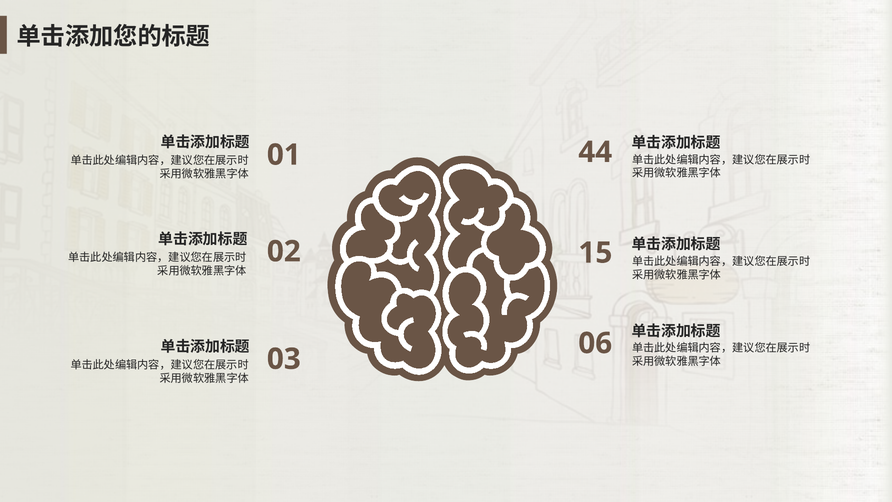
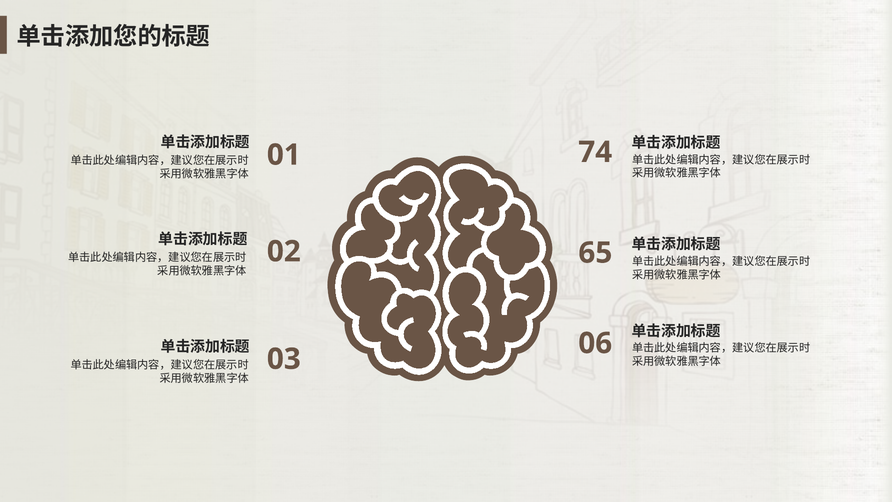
44: 44 -> 74 (595, 152)
15: 15 -> 65 (595, 253)
